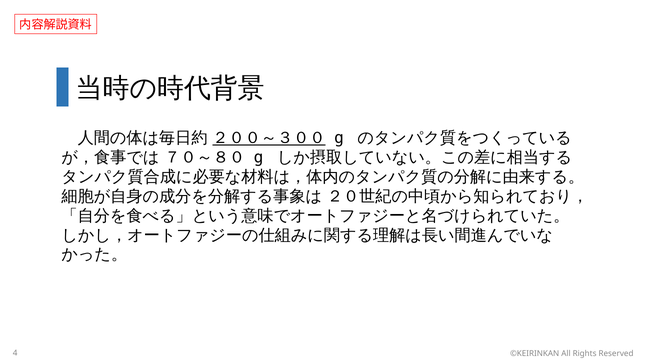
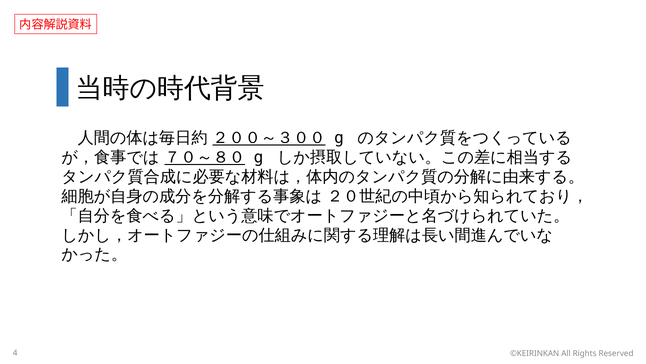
７０～８０ underline: none -> present (205, 157)
